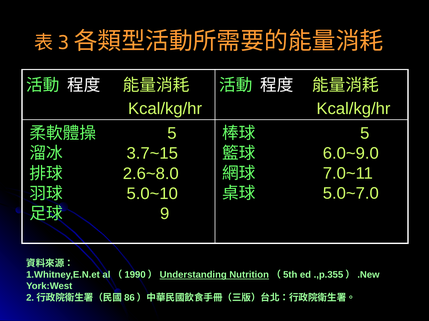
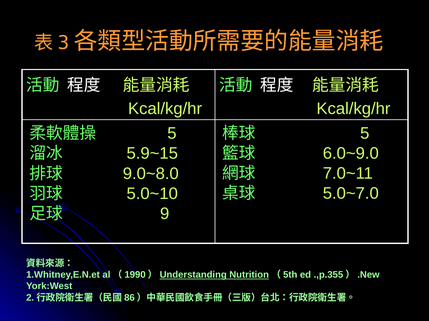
3.7~15: 3.7~15 -> 5.9~15 (152, 154)
2.6~8.0: 2.6~8.0 -> 9.0~8.0 (151, 174)
